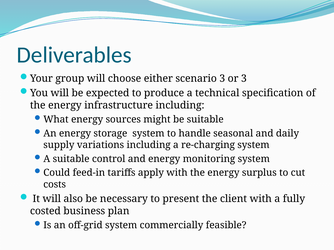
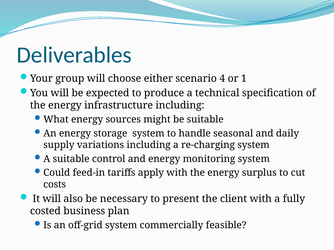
scenario 3: 3 -> 4 (222, 79)
or 3: 3 -> 1 (244, 79)
